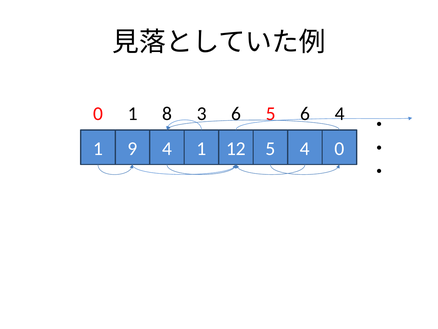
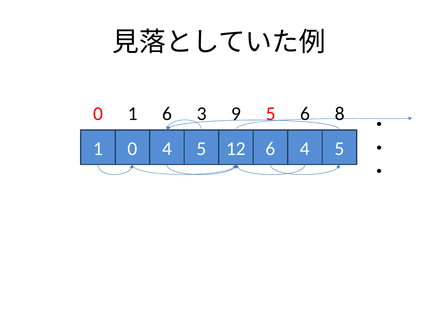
1 8: 8 -> 6 (167, 114)
3 6: 6 -> 9 (236, 114)
6 4: 4 -> 8 (340, 114)
1 9: 9 -> 0 (132, 148)
1: 1 -> 5 (201, 148)
12 5: 5 -> 6 (270, 148)
0: 0 -> 5 (339, 148)
